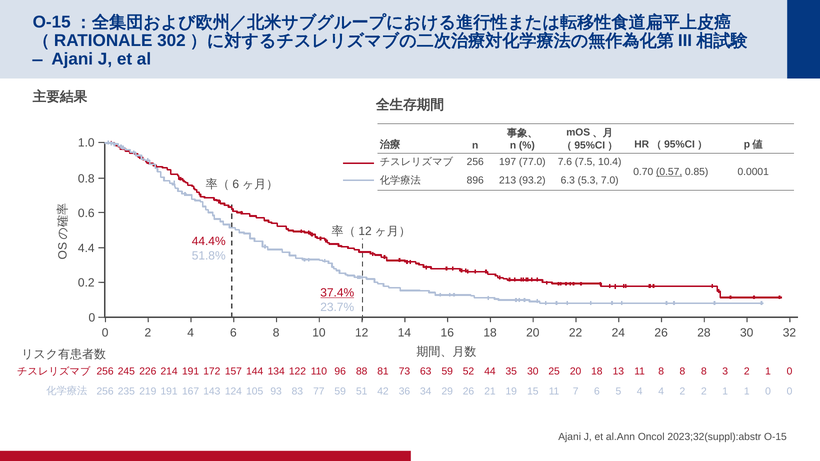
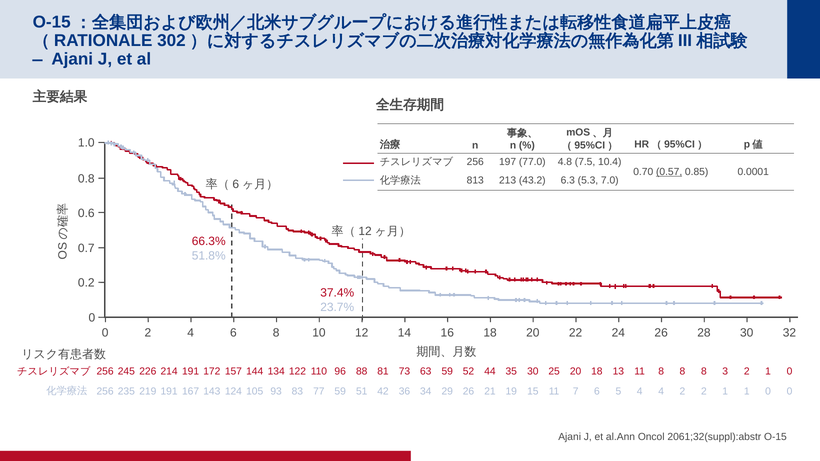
7.6: 7.6 -> 4.8 (565, 162)
896: 896 -> 813 (475, 181)
93.2: 93.2 -> 43.2 (532, 181)
44.4%: 44.4% -> 66.3% (209, 242)
4.4: 4.4 -> 0.7 (86, 249)
37.4% underline: present -> none (337, 293)
2023;32(suppl):abstr: 2023;32(suppl):abstr -> 2061;32(suppl):abstr (714, 437)
